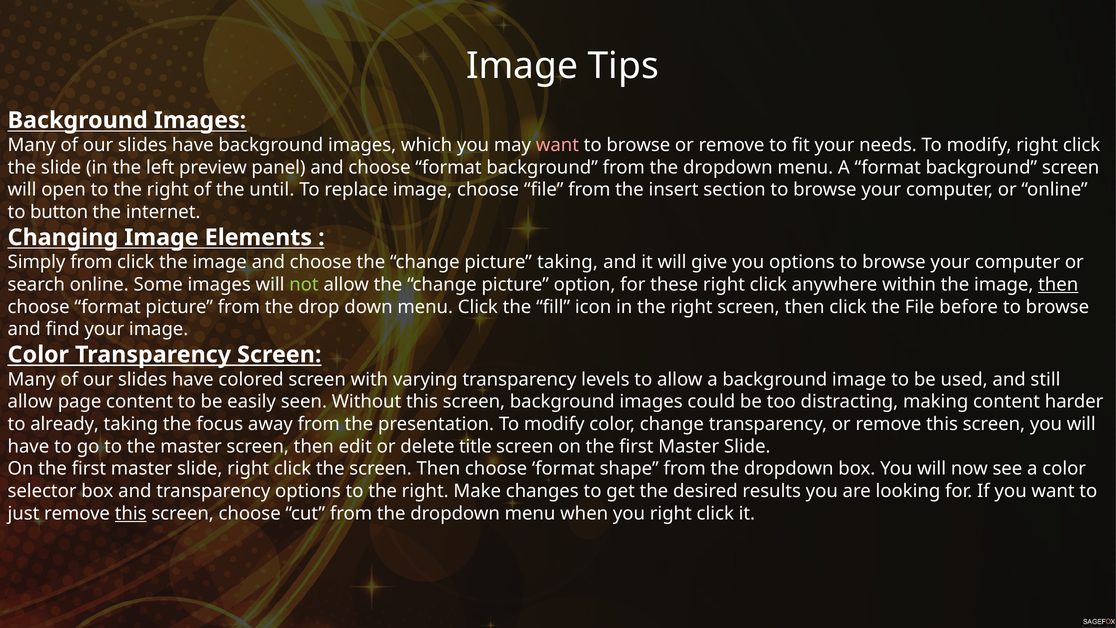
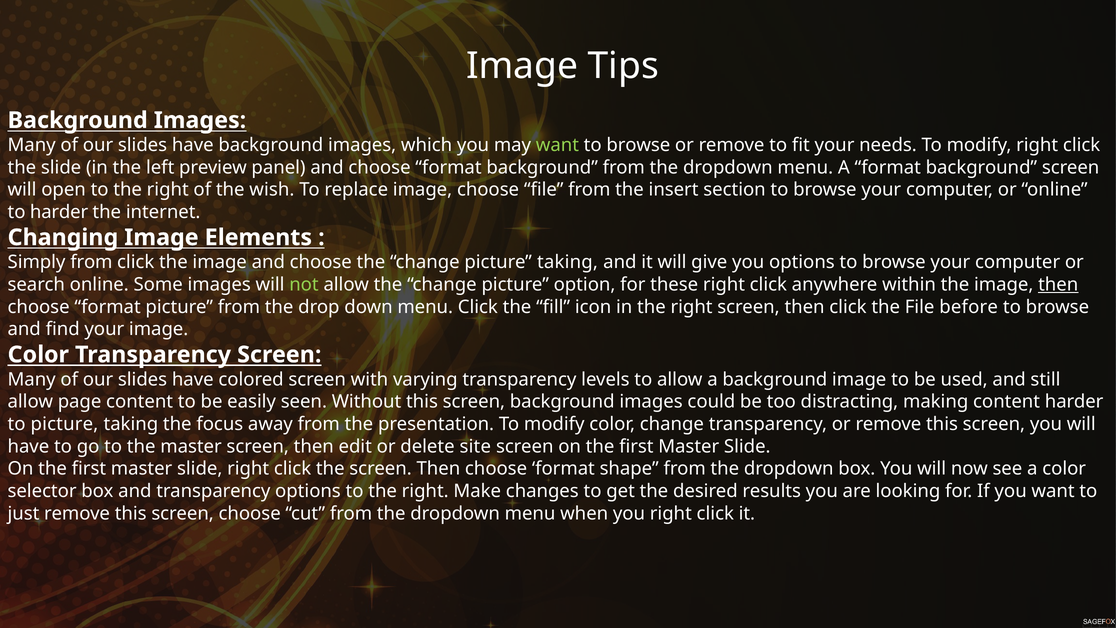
want colour: pink -> light green (557, 145)
until: until -> wish (272, 190)
to button: button -> harder (59, 212)
to already: already -> picture (64, 424)
title: title -> site (475, 446)
this underline: present -> none (131, 513)
